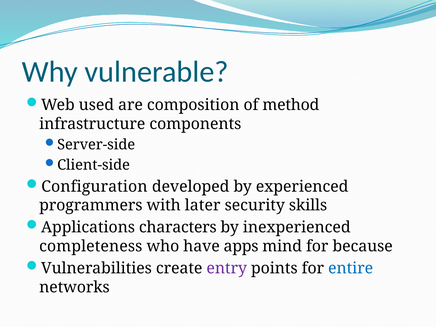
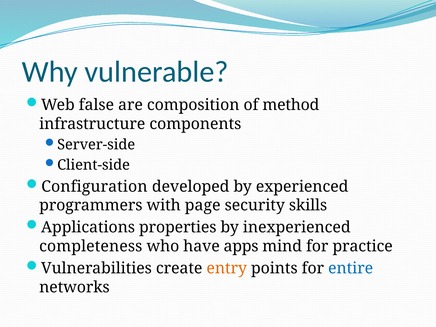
used: used -> false (96, 105)
later: later -> page (203, 205)
characters: characters -> properties (178, 227)
because: because -> practice (363, 246)
entry colour: purple -> orange (227, 268)
